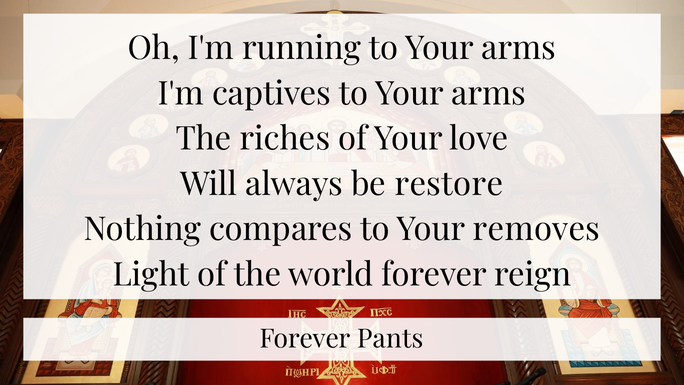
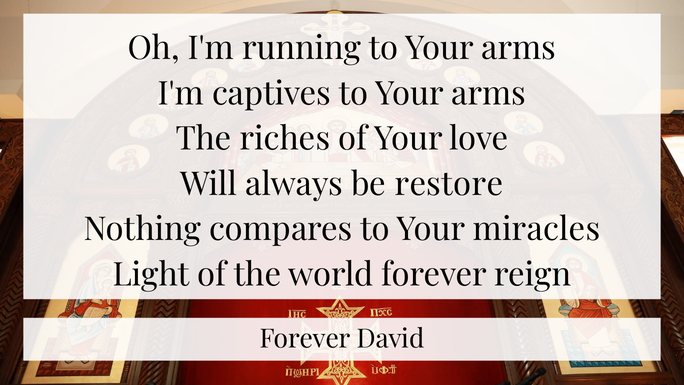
removes: removes -> miracles (537, 229)
Pants: Pants -> David (390, 339)
